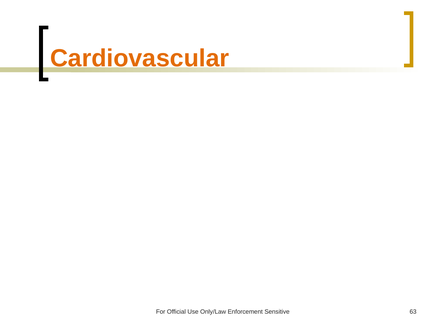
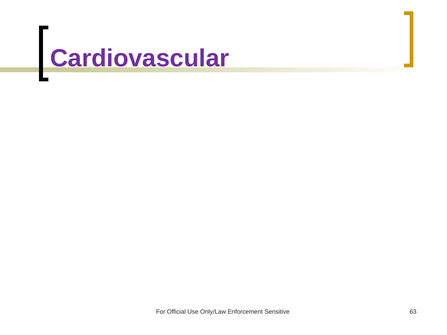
Cardiovascular colour: orange -> purple (140, 58)
